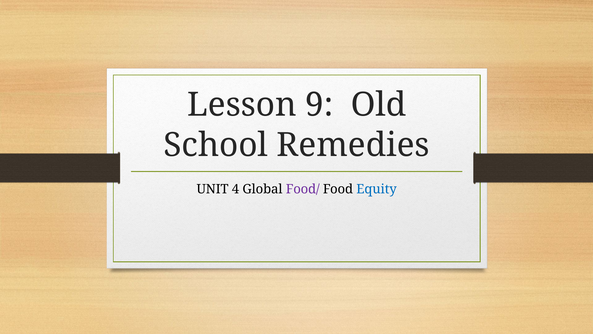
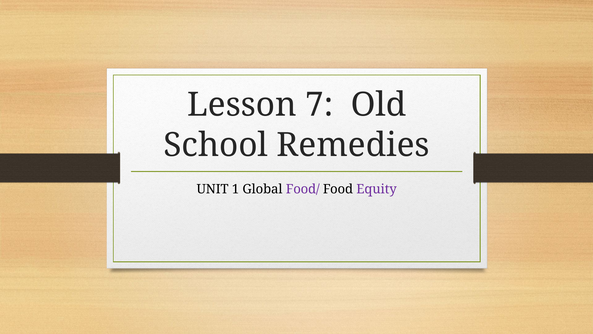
9: 9 -> 7 (319, 105)
4: 4 -> 1 (235, 189)
Equity colour: blue -> purple (377, 189)
